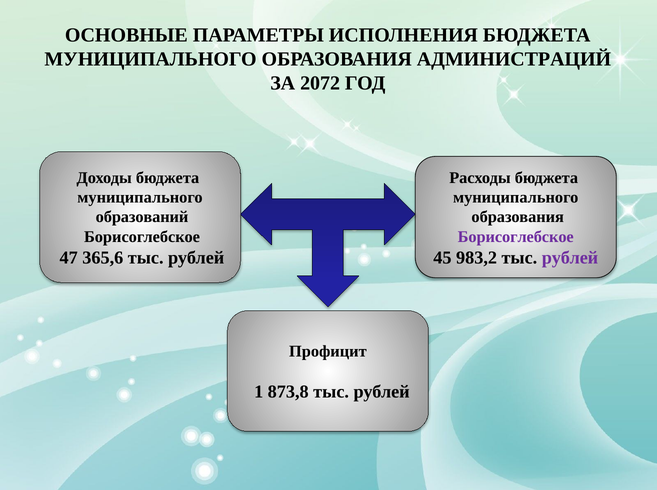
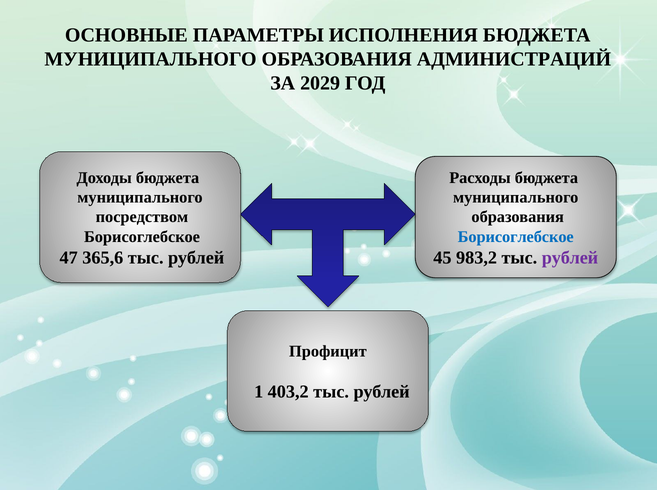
2072: 2072 -> 2029 (320, 83)
образований: образований -> посредством (142, 217)
Борисоглебское colour: purple -> blue (516, 237)
873,8: 873,8 -> 403,2 (288, 393)
